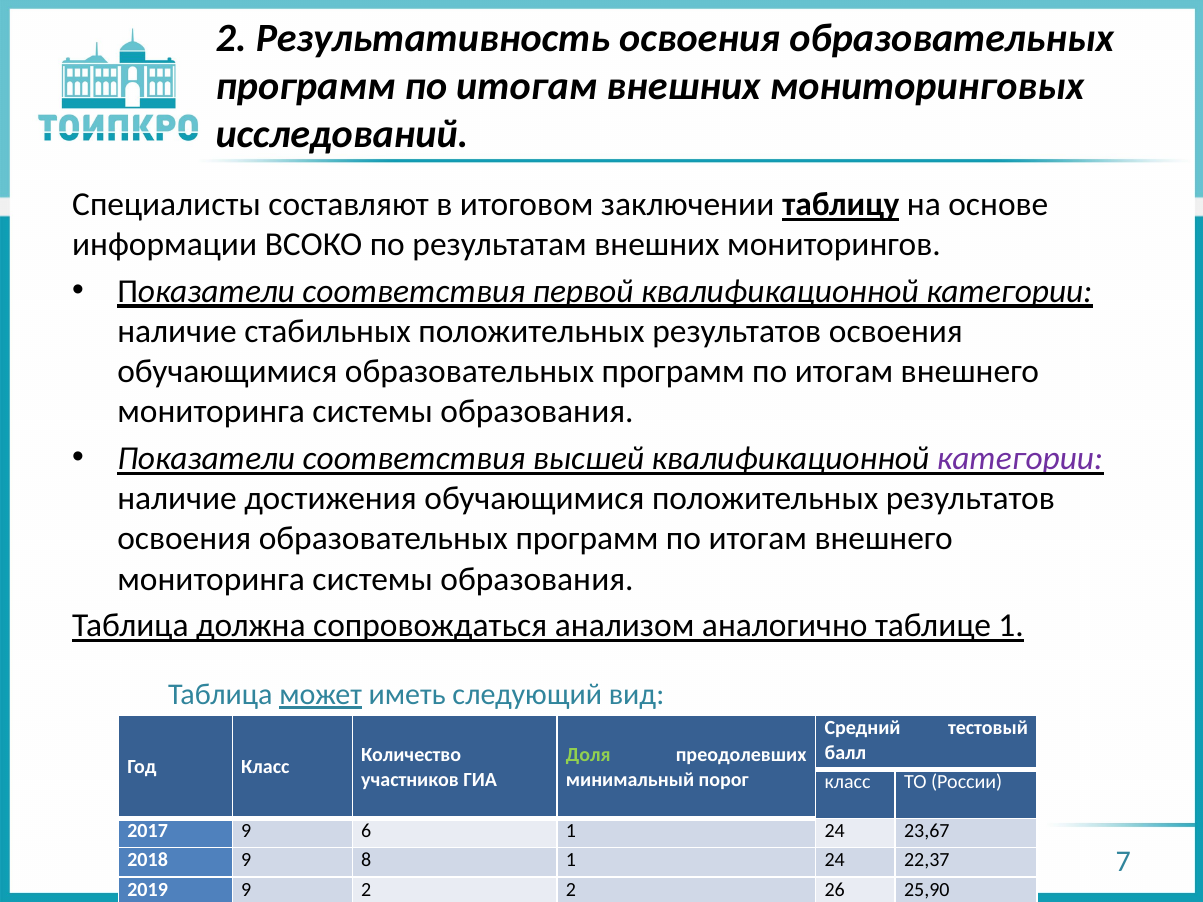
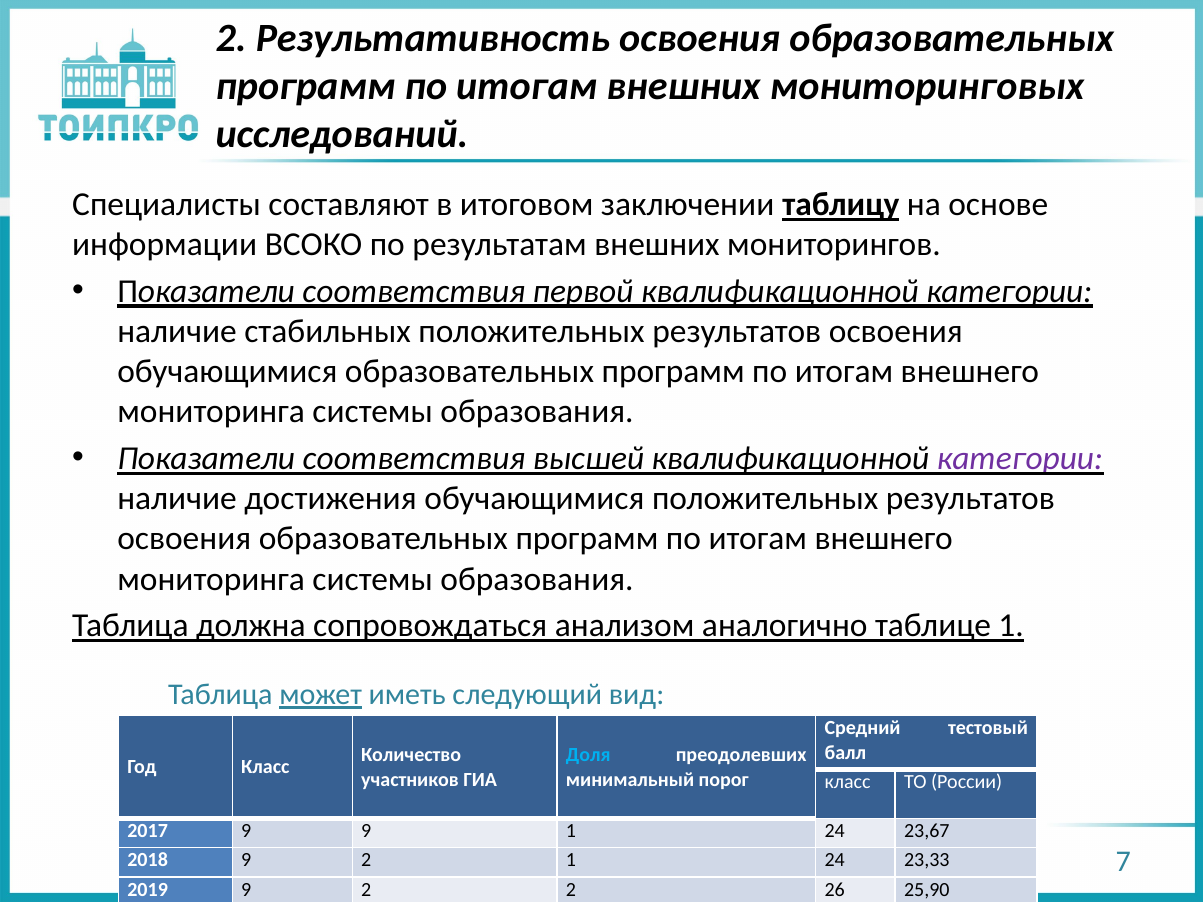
Доля colour: light green -> light blue (588, 755)
9 6: 6 -> 9 (366, 831)
2018 9 8: 8 -> 2 (366, 860)
22,37: 22,37 -> 23,33 (927, 860)
